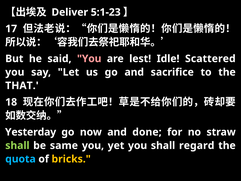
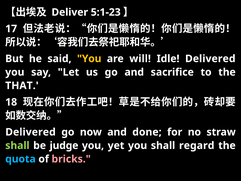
You colour: pink -> yellow (89, 59)
lest: lest -> will (140, 59)
Idle Scattered: Scattered -> Delivered (210, 59)
Yesterday: Yesterday -> Delivered (31, 132)
same: same -> judge (64, 145)
bricks colour: yellow -> pink (71, 159)
